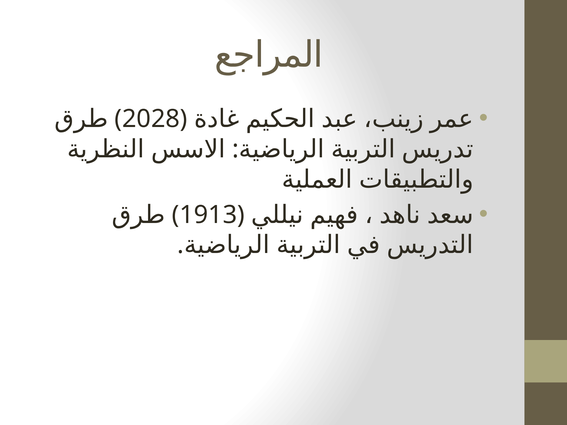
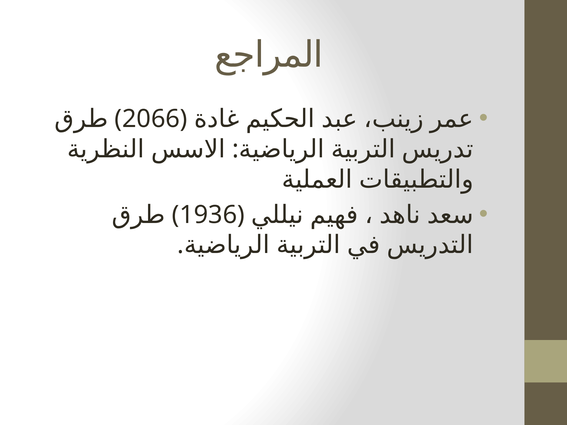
2028: 2028 -> 2066 (151, 119)
1913: 1913 -> 1936 (208, 215)
